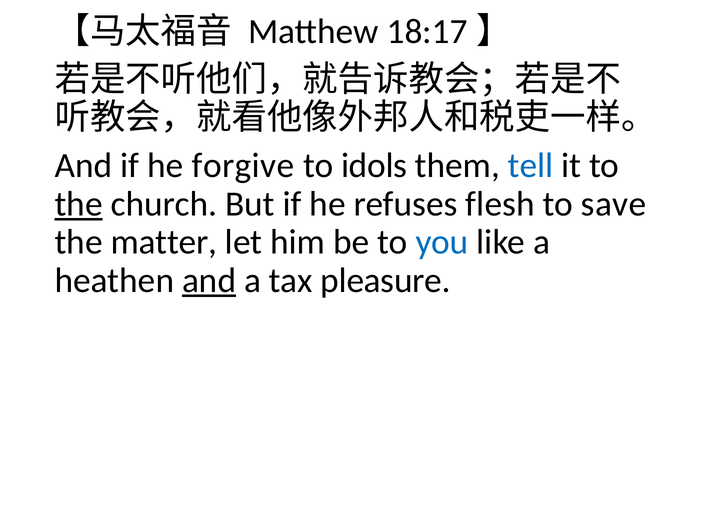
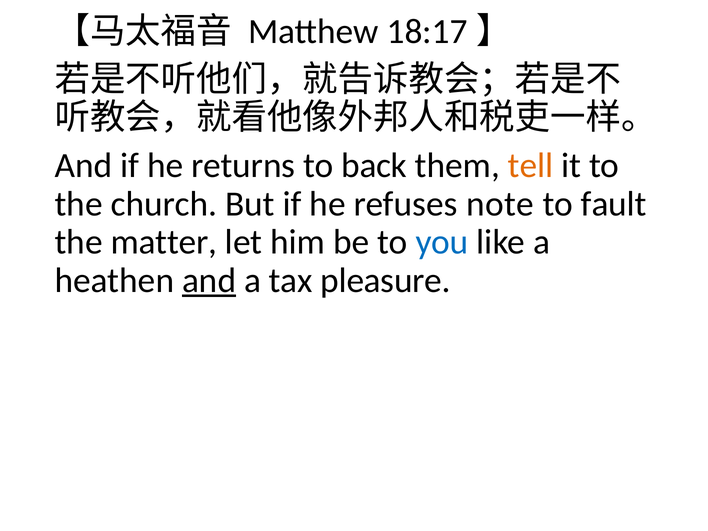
forgive: forgive -> returns (243, 166)
idols: idols -> back (374, 166)
tell colour: blue -> orange (530, 166)
the underline: present -> none (79, 204)
flesh: flesh -> note (500, 204)
save: save -> fault (614, 204)
